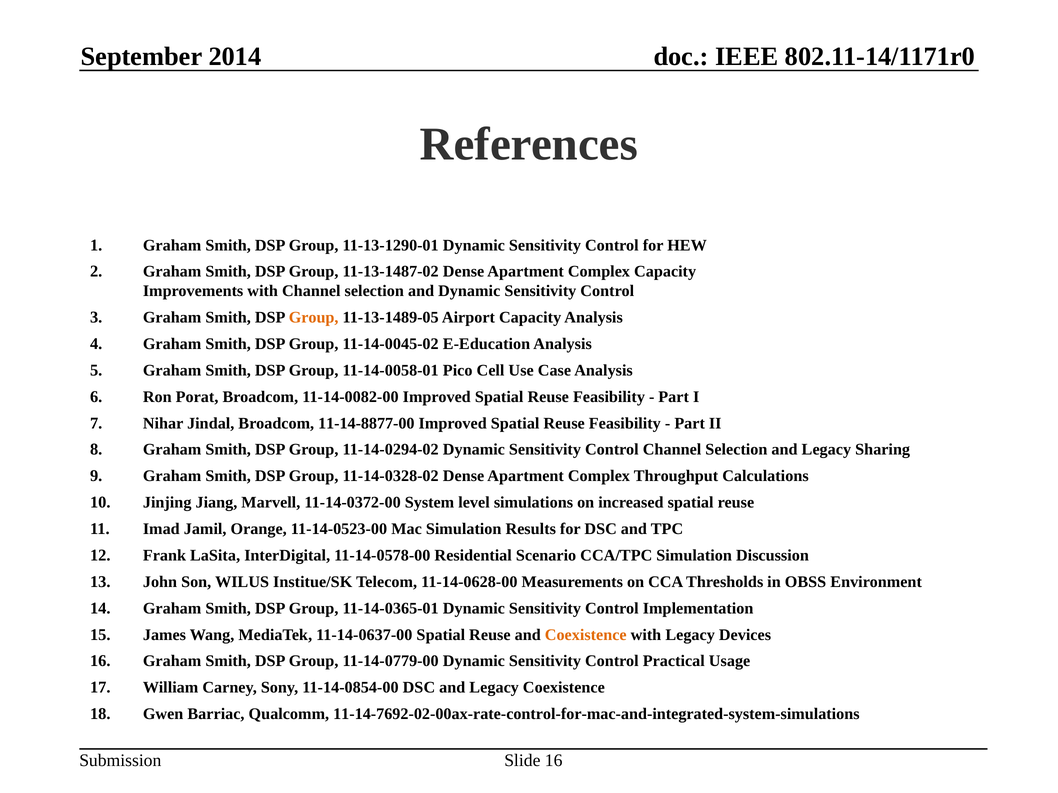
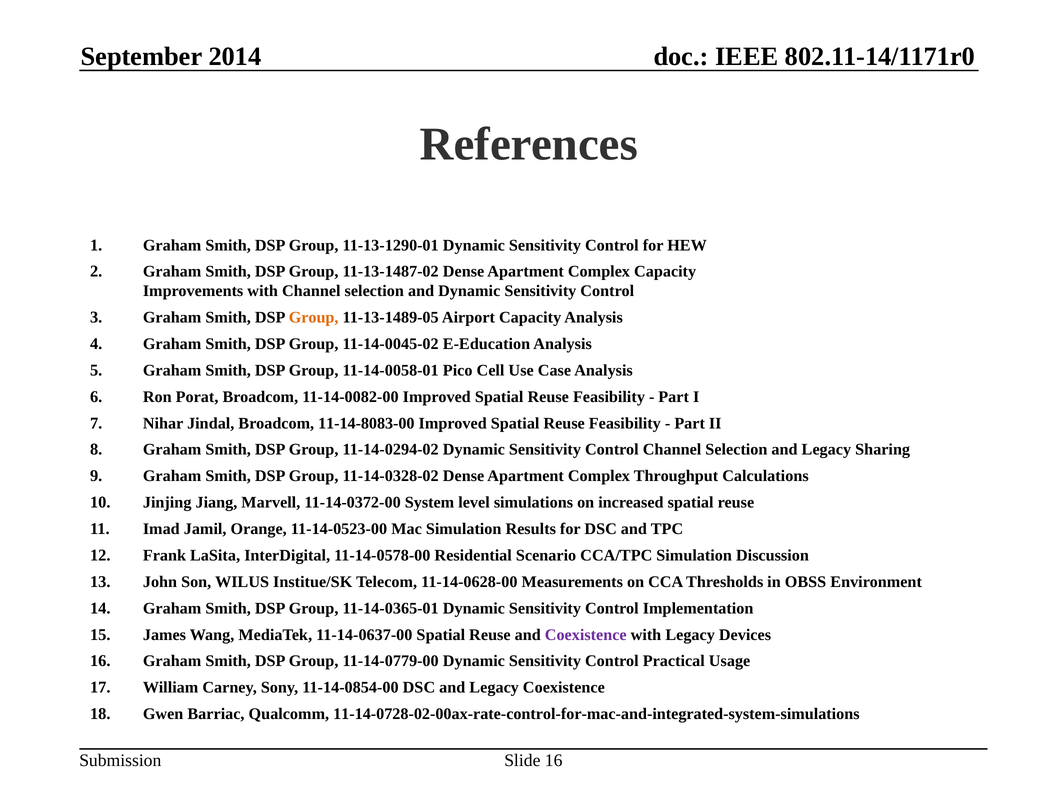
11-14-8877-00: 11-14-8877-00 -> 11-14-8083-00 (366, 423)
Coexistence colour: orange -> purple (586, 635)
11-14-7692-02-00ax-rate-control-for-mac-and-integrated-system-simulations: 11-14-7692-02-00ax-rate-control-for-mac-and-integrated-system-simulations -> 11-14-0728-02-00ax-rate-control-for-mac-and-integrated-system-simulations (596, 714)
